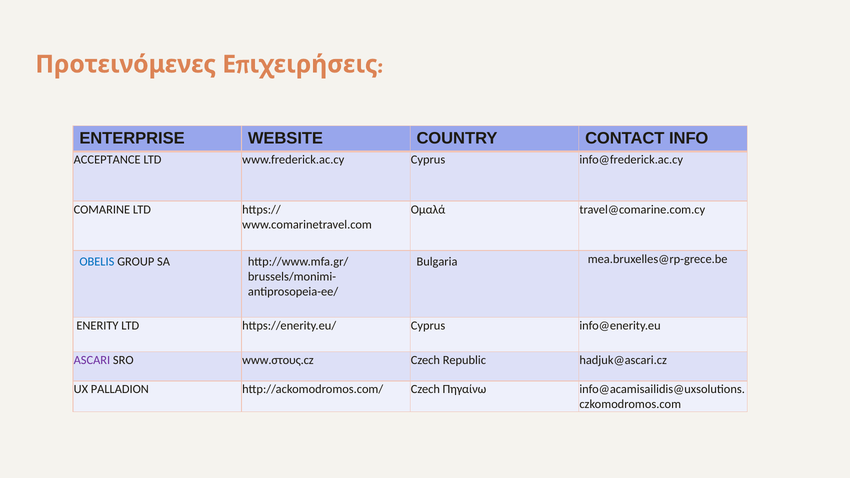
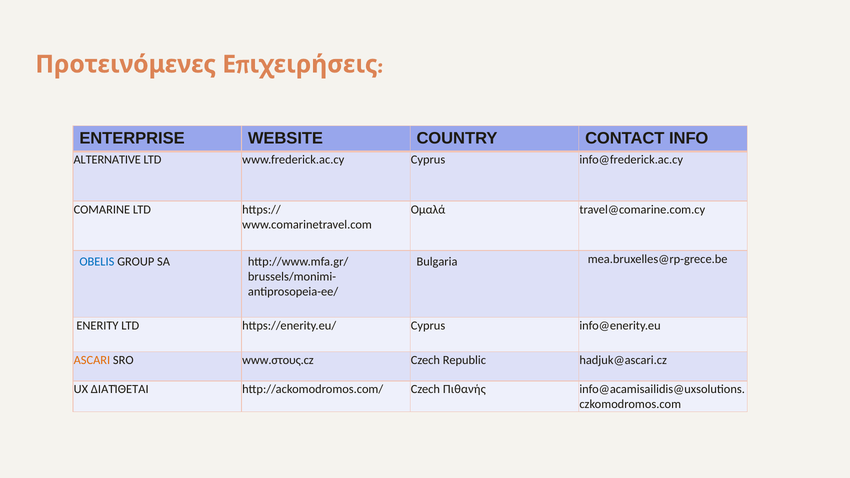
ACCEPTANCE: ACCEPTANCE -> ALTERNATIVE (107, 160)
ASCARI colour: purple -> orange (92, 360)
PALLADION: PALLADION -> ΔΙΑΤΊΘΕΤΑΙ (120, 389)
Πηγαίνω: Πηγαίνω -> Πιθανής (464, 389)
